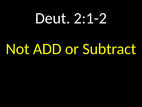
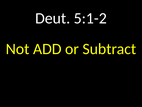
2:1-2: 2:1-2 -> 5:1-2 (90, 18)
